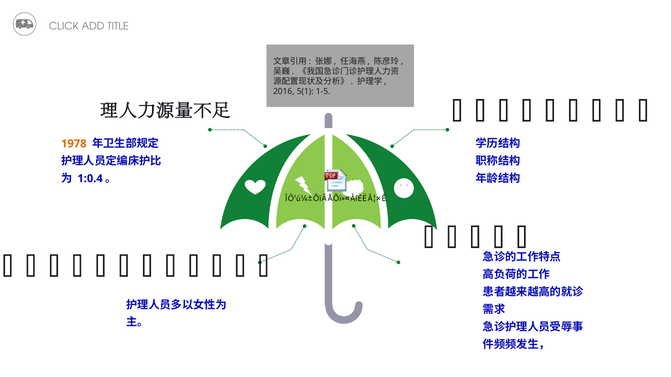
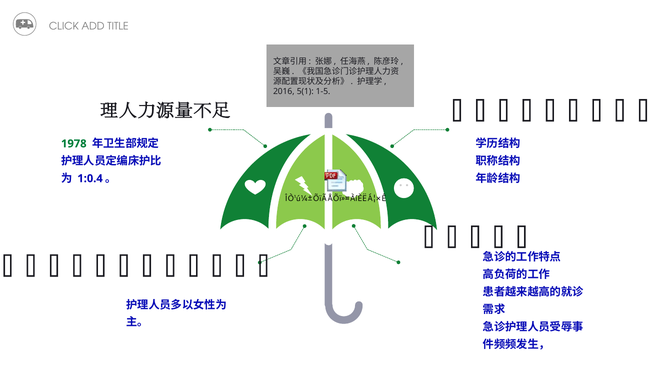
1978 colour: orange -> green (74, 144)
